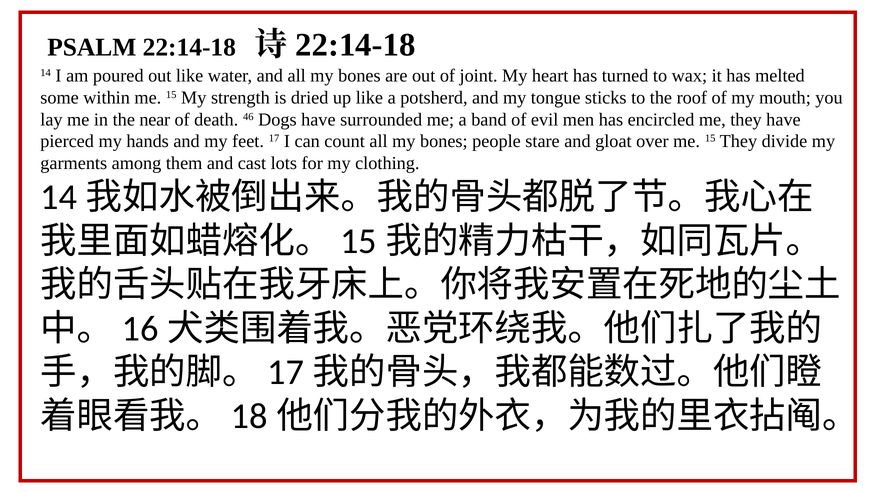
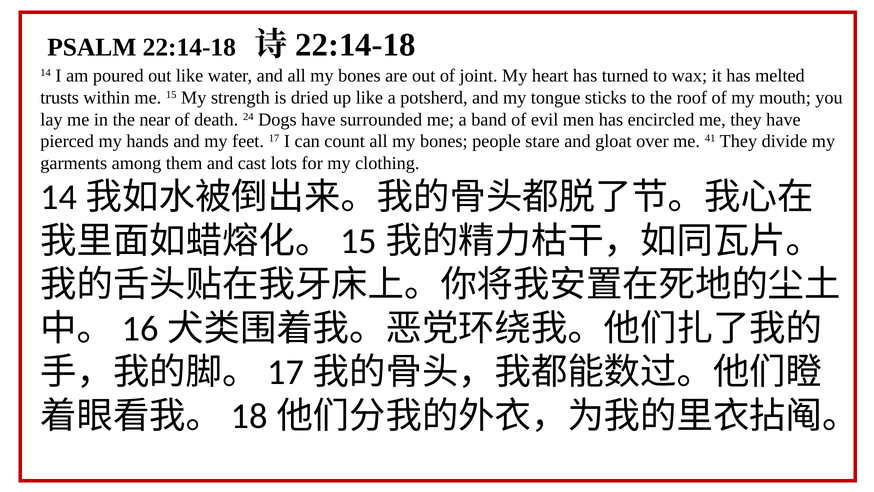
some: some -> trusts (60, 98)
46: 46 -> 24 (248, 117)
over me 15: 15 -> 41 (710, 138)
